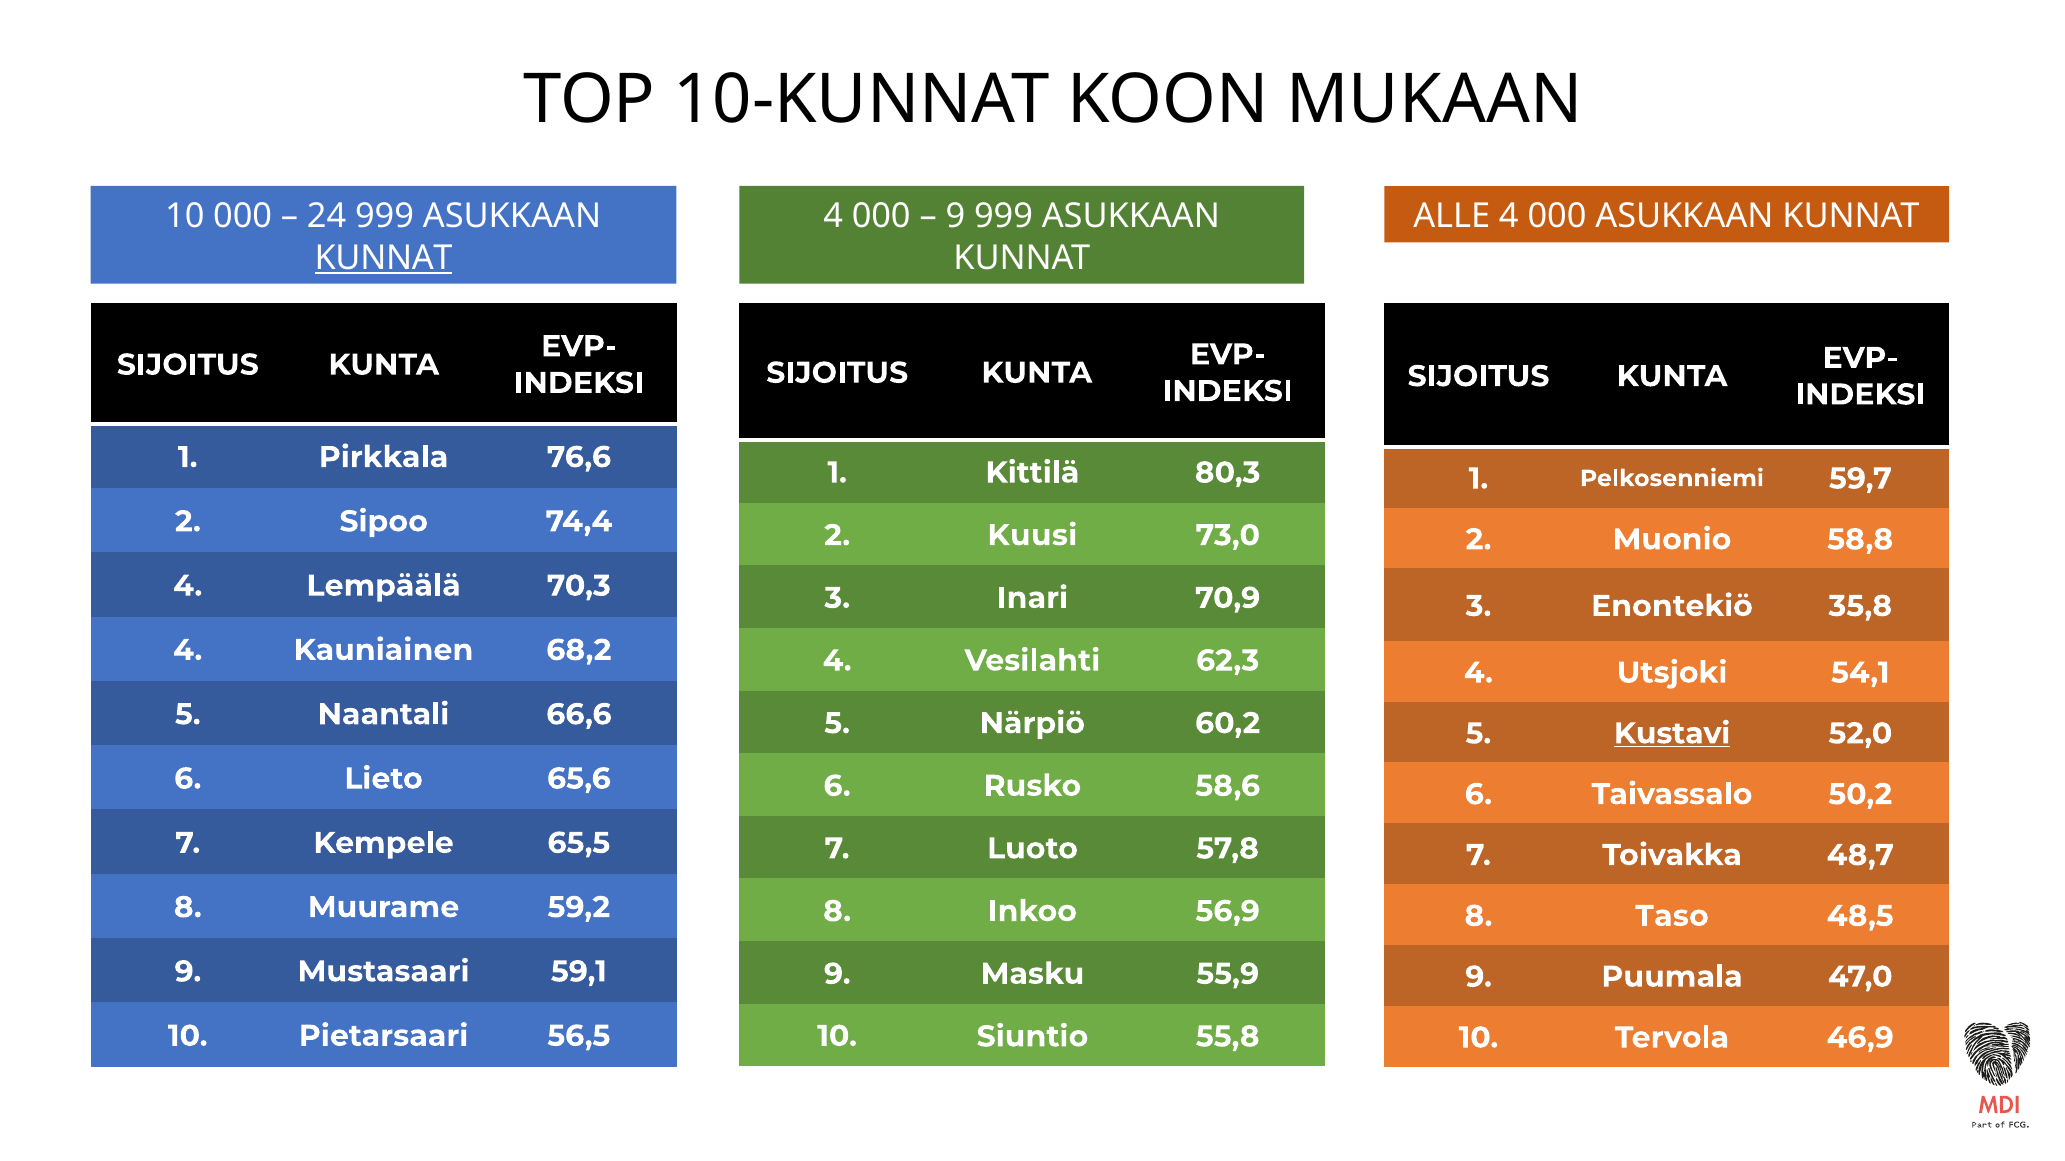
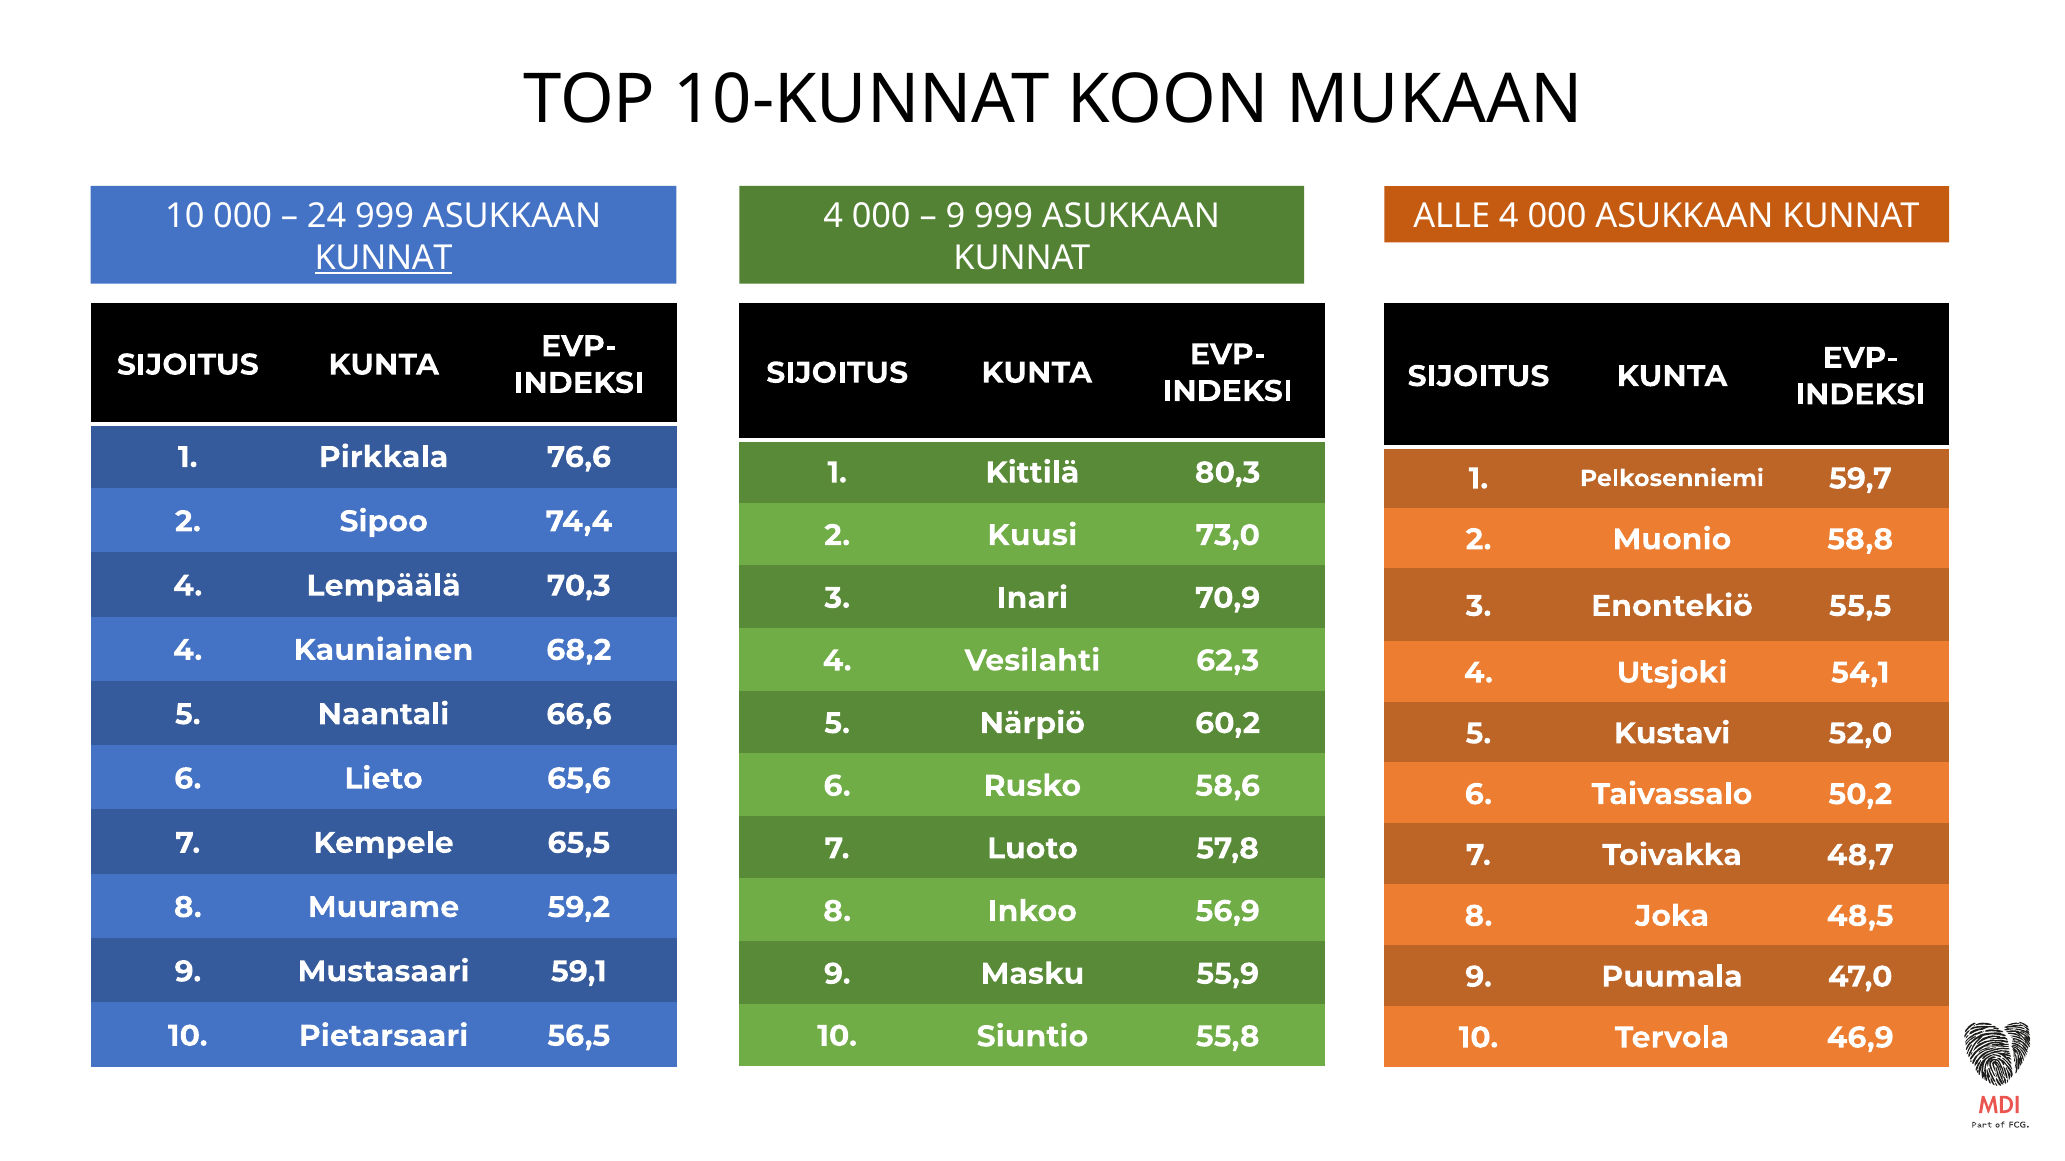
35,8: 35,8 -> 55,5 (1860, 606)
Kustavi underline: present -> none (1672, 734)
Taso: Taso -> Joka (1672, 916)
